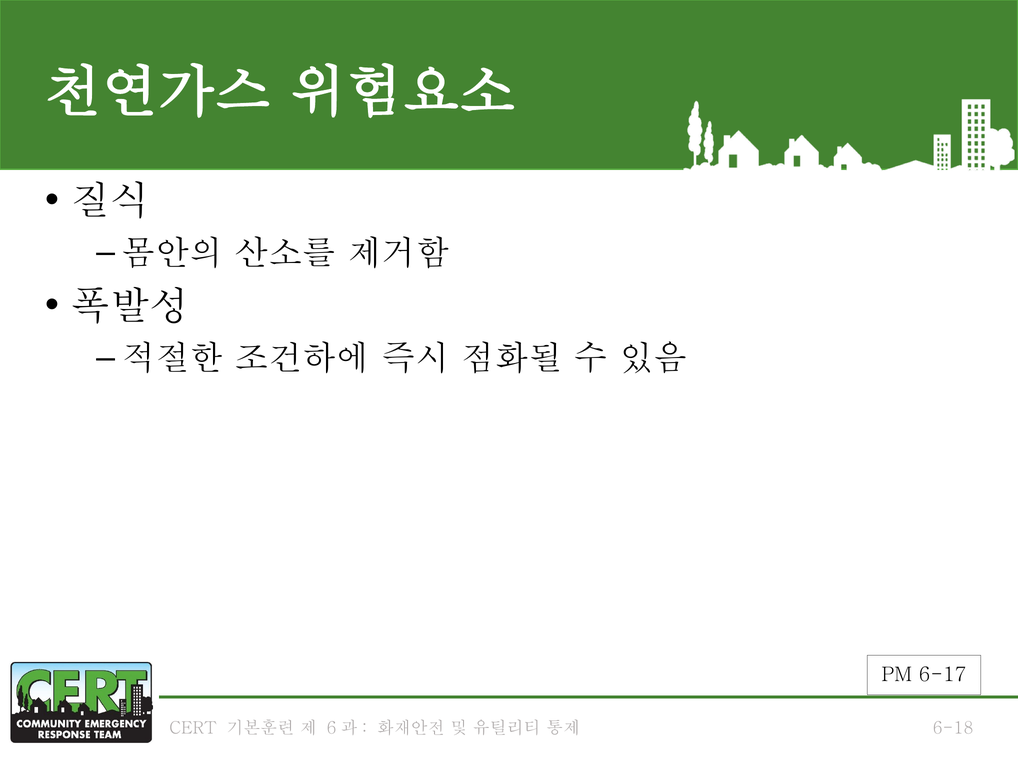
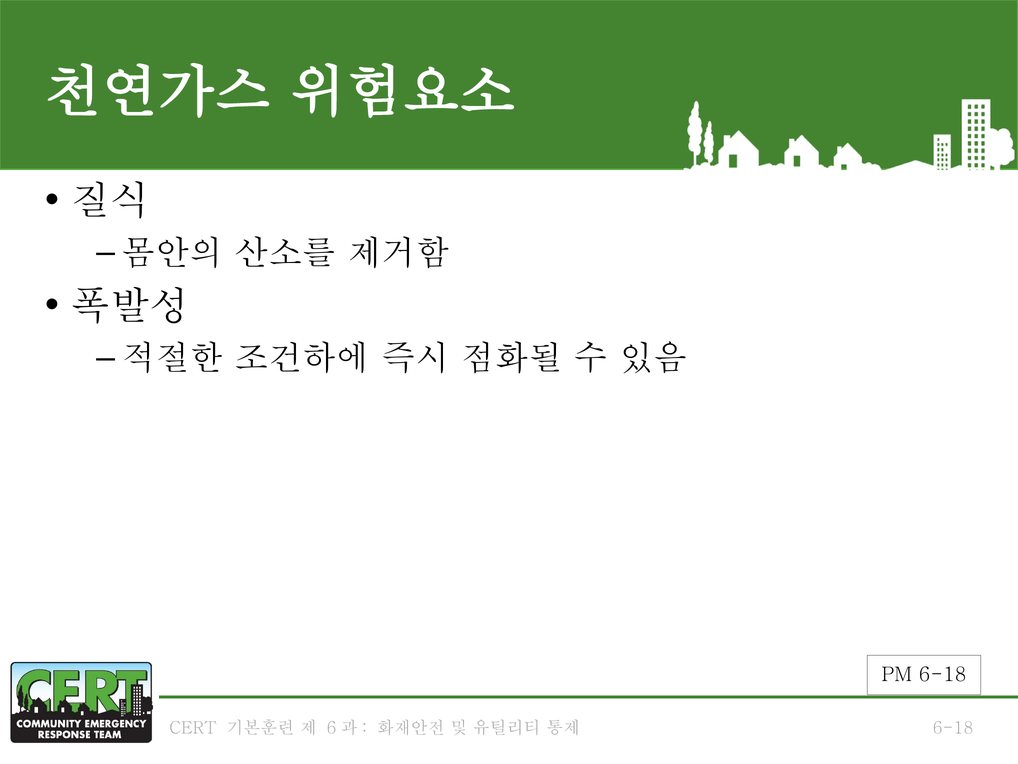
PM 6-17: 6-17 -> 6-18 (943, 674)
